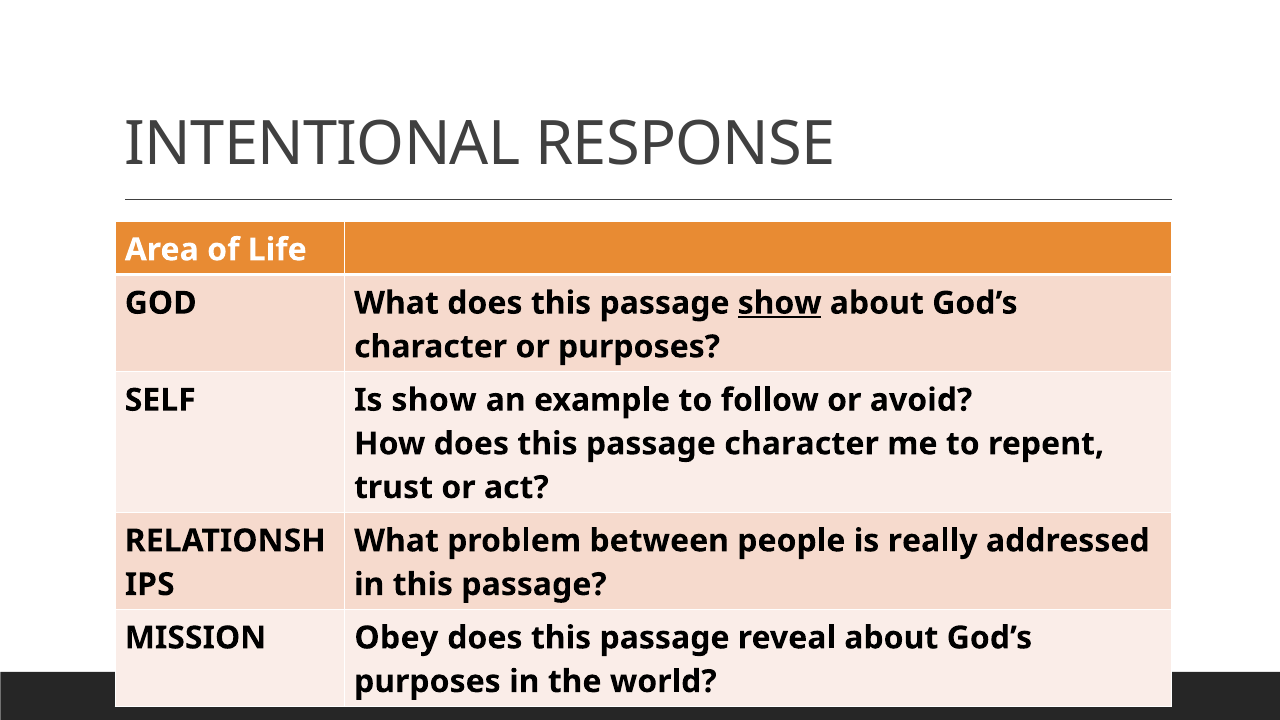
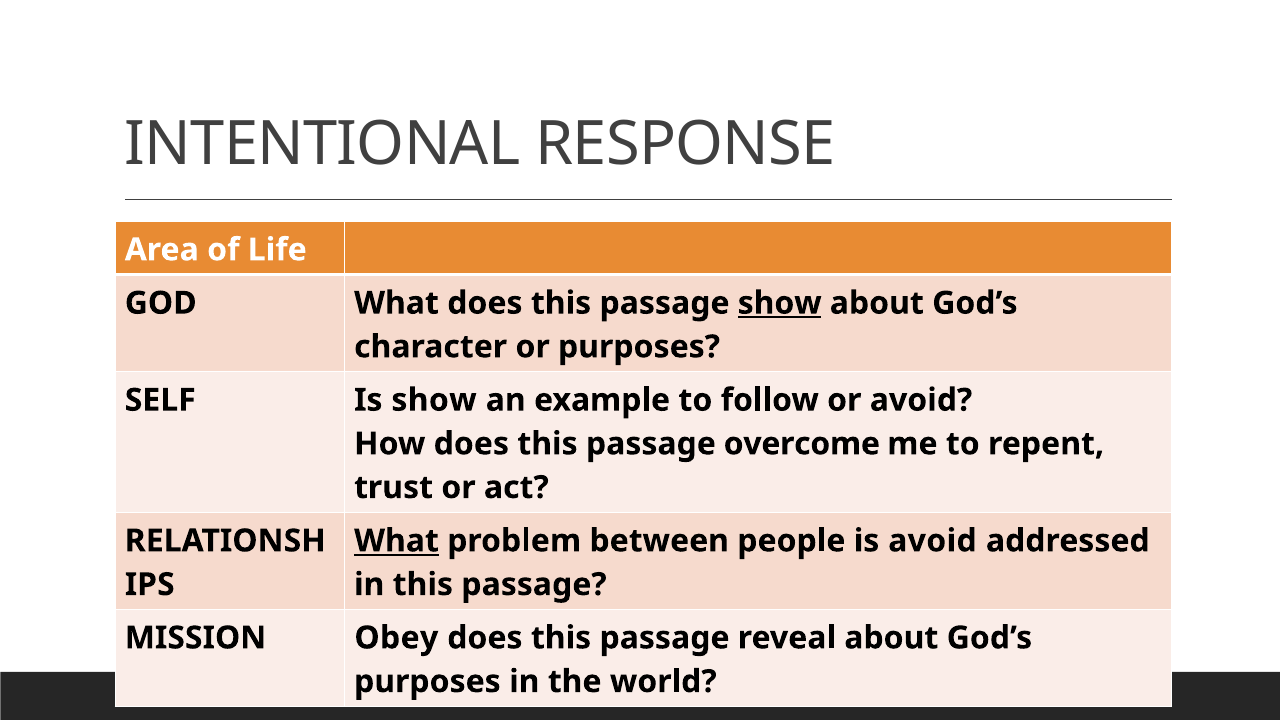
passage character: character -> overcome (802, 444)
What underline: none -> present (396, 541)
is really: really -> avoid (932, 541)
